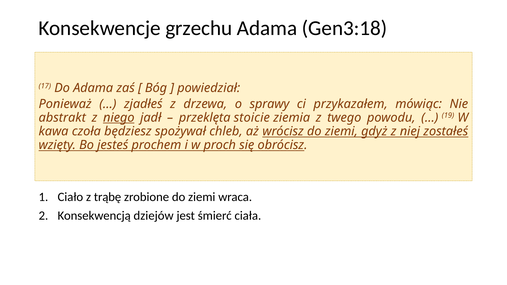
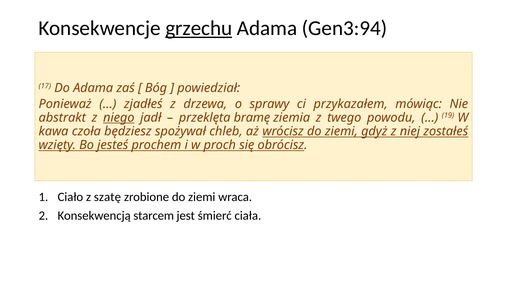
grzechu underline: none -> present (199, 28)
Gen3:18: Gen3:18 -> Gen3:94 (345, 28)
stoicie: stoicie -> bramę (252, 118)
trąbę: trąbę -> szatę (107, 197)
dziejów: dziejów -> starcem (154, 216)
